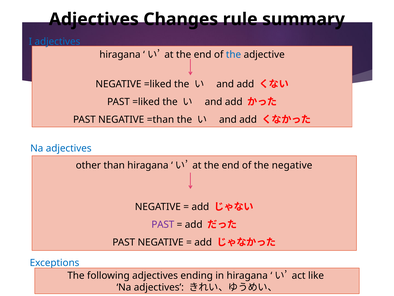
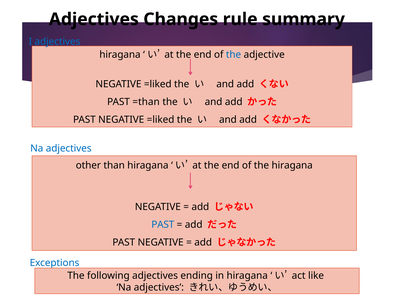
PAST =liked: =liked -> =than (146, 102)
PAST NEGATIVE =than: =than -> =liked (161, 120)
the negative: negative -> hiragana (292, 165)
PAST colour: purple -> blue (163, 224)
